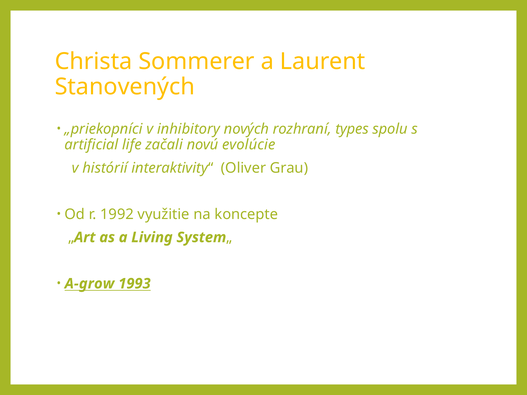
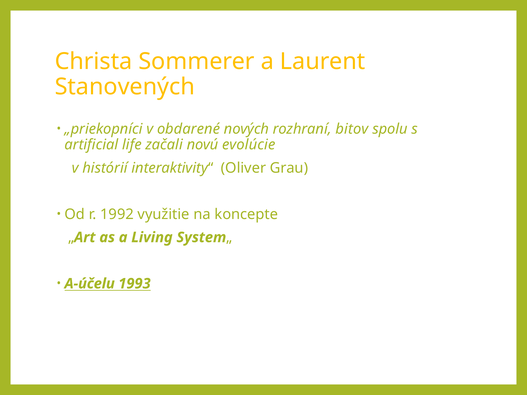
inhibitory: inhibitory -> obdarené (188, 129)
types: types -> bitov (352, 129)
A-grow: A-grow -> A-účelu (90, 284)
